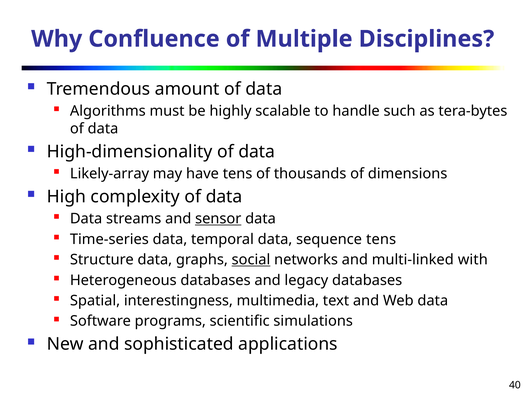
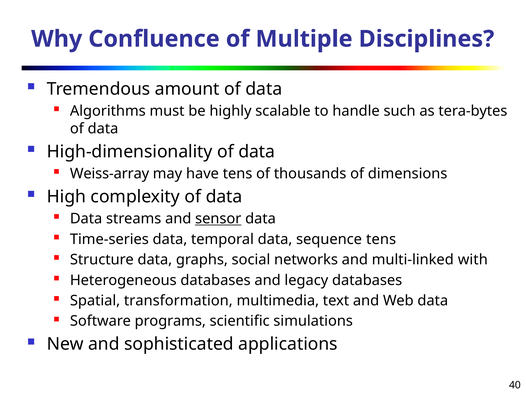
Likely-array: Likely-array -> Weiss-array (110, 173)
social underline: present -> none (251, 259)
interestingness: interestingness -> transformation (178, 300)
